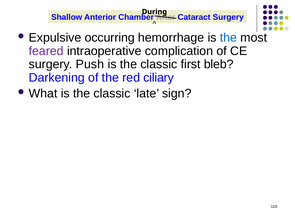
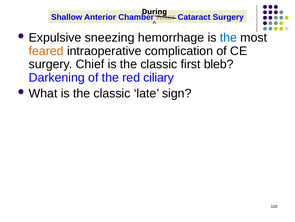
occurring: occurring -> sneezing (110, 38)
feared colour: purple -> orange (46, 51)
Push: Push -> Chief (90, 64)
